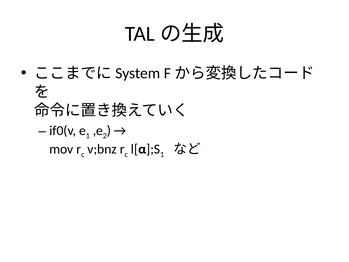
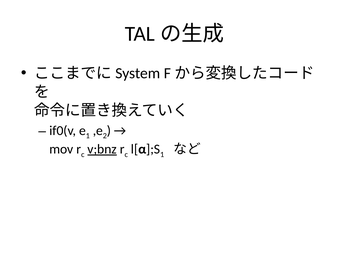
v;bnz underline: none -> present (102, 149)
